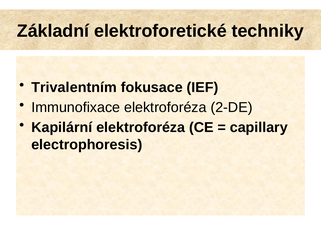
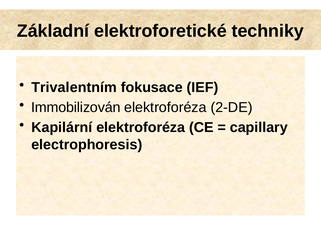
Immunofixace: Immunofixace -> Immobilizován (76, 107)
